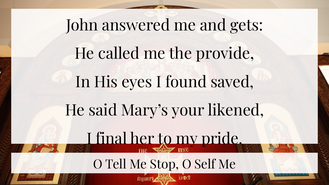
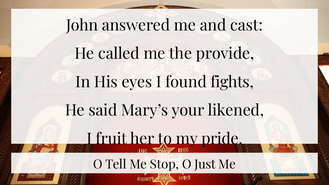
gets: gets -> cast (246, 25)
saved: saved -> fights (232, 82)
final: final -> fruit (111, 139)
Self: Self -> Just (205, 165)
